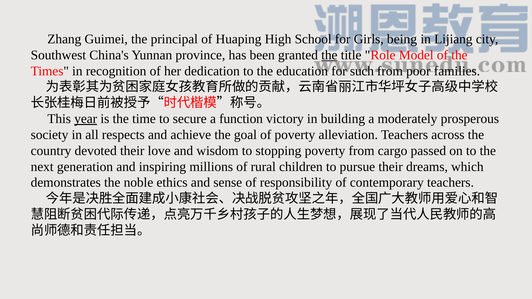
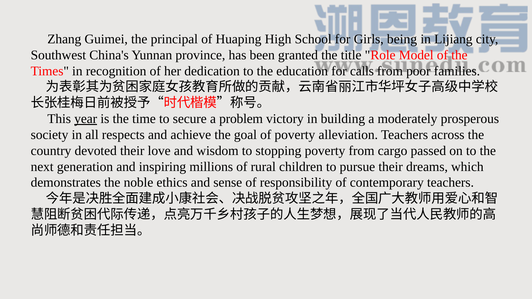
the underline: present -> none (329, 55)
such: such -> calls (362, 71)
function: function -> problem (241, 119)
